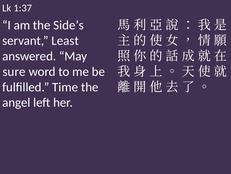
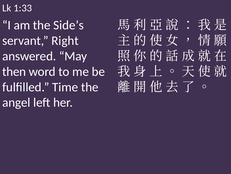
1:37: 1:37 -> 1:33 (23, 8)
Least: Least -> Right (65, 41)
sure: sure -> then (14, 71)
